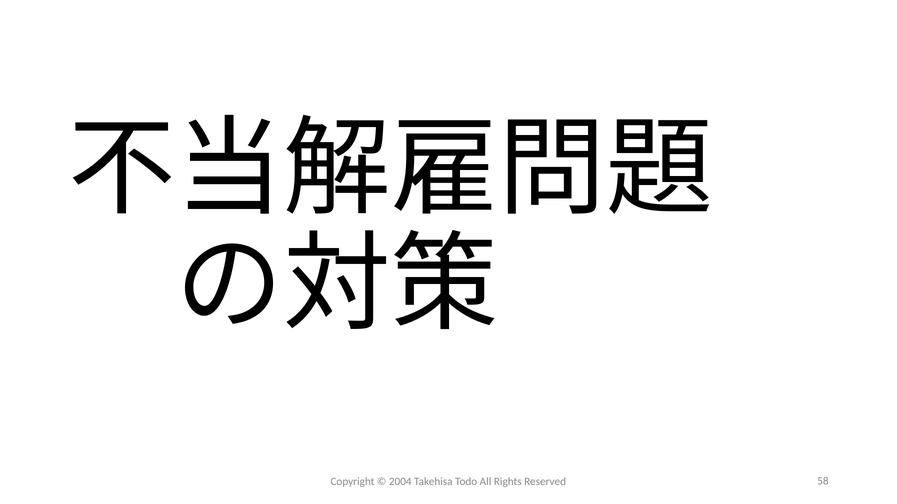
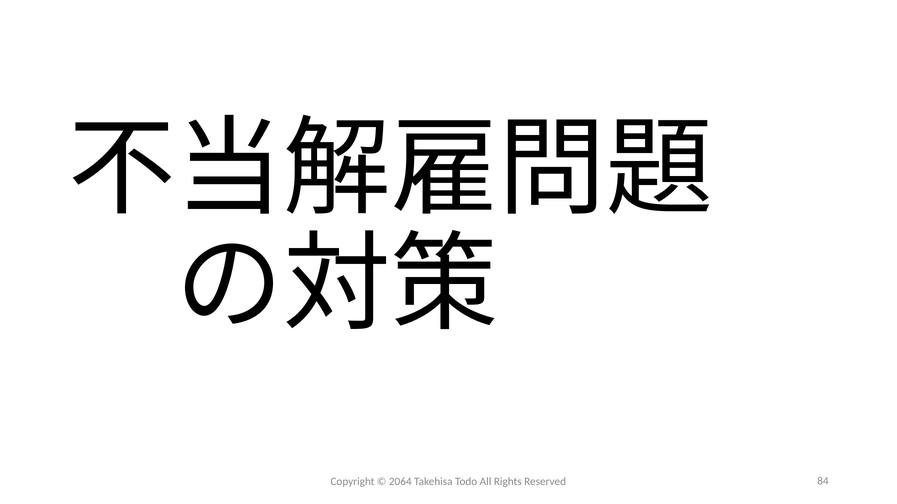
2004: 2004 -> 2064 (400, 482)
58: 58 -> 84 (823, 482)
